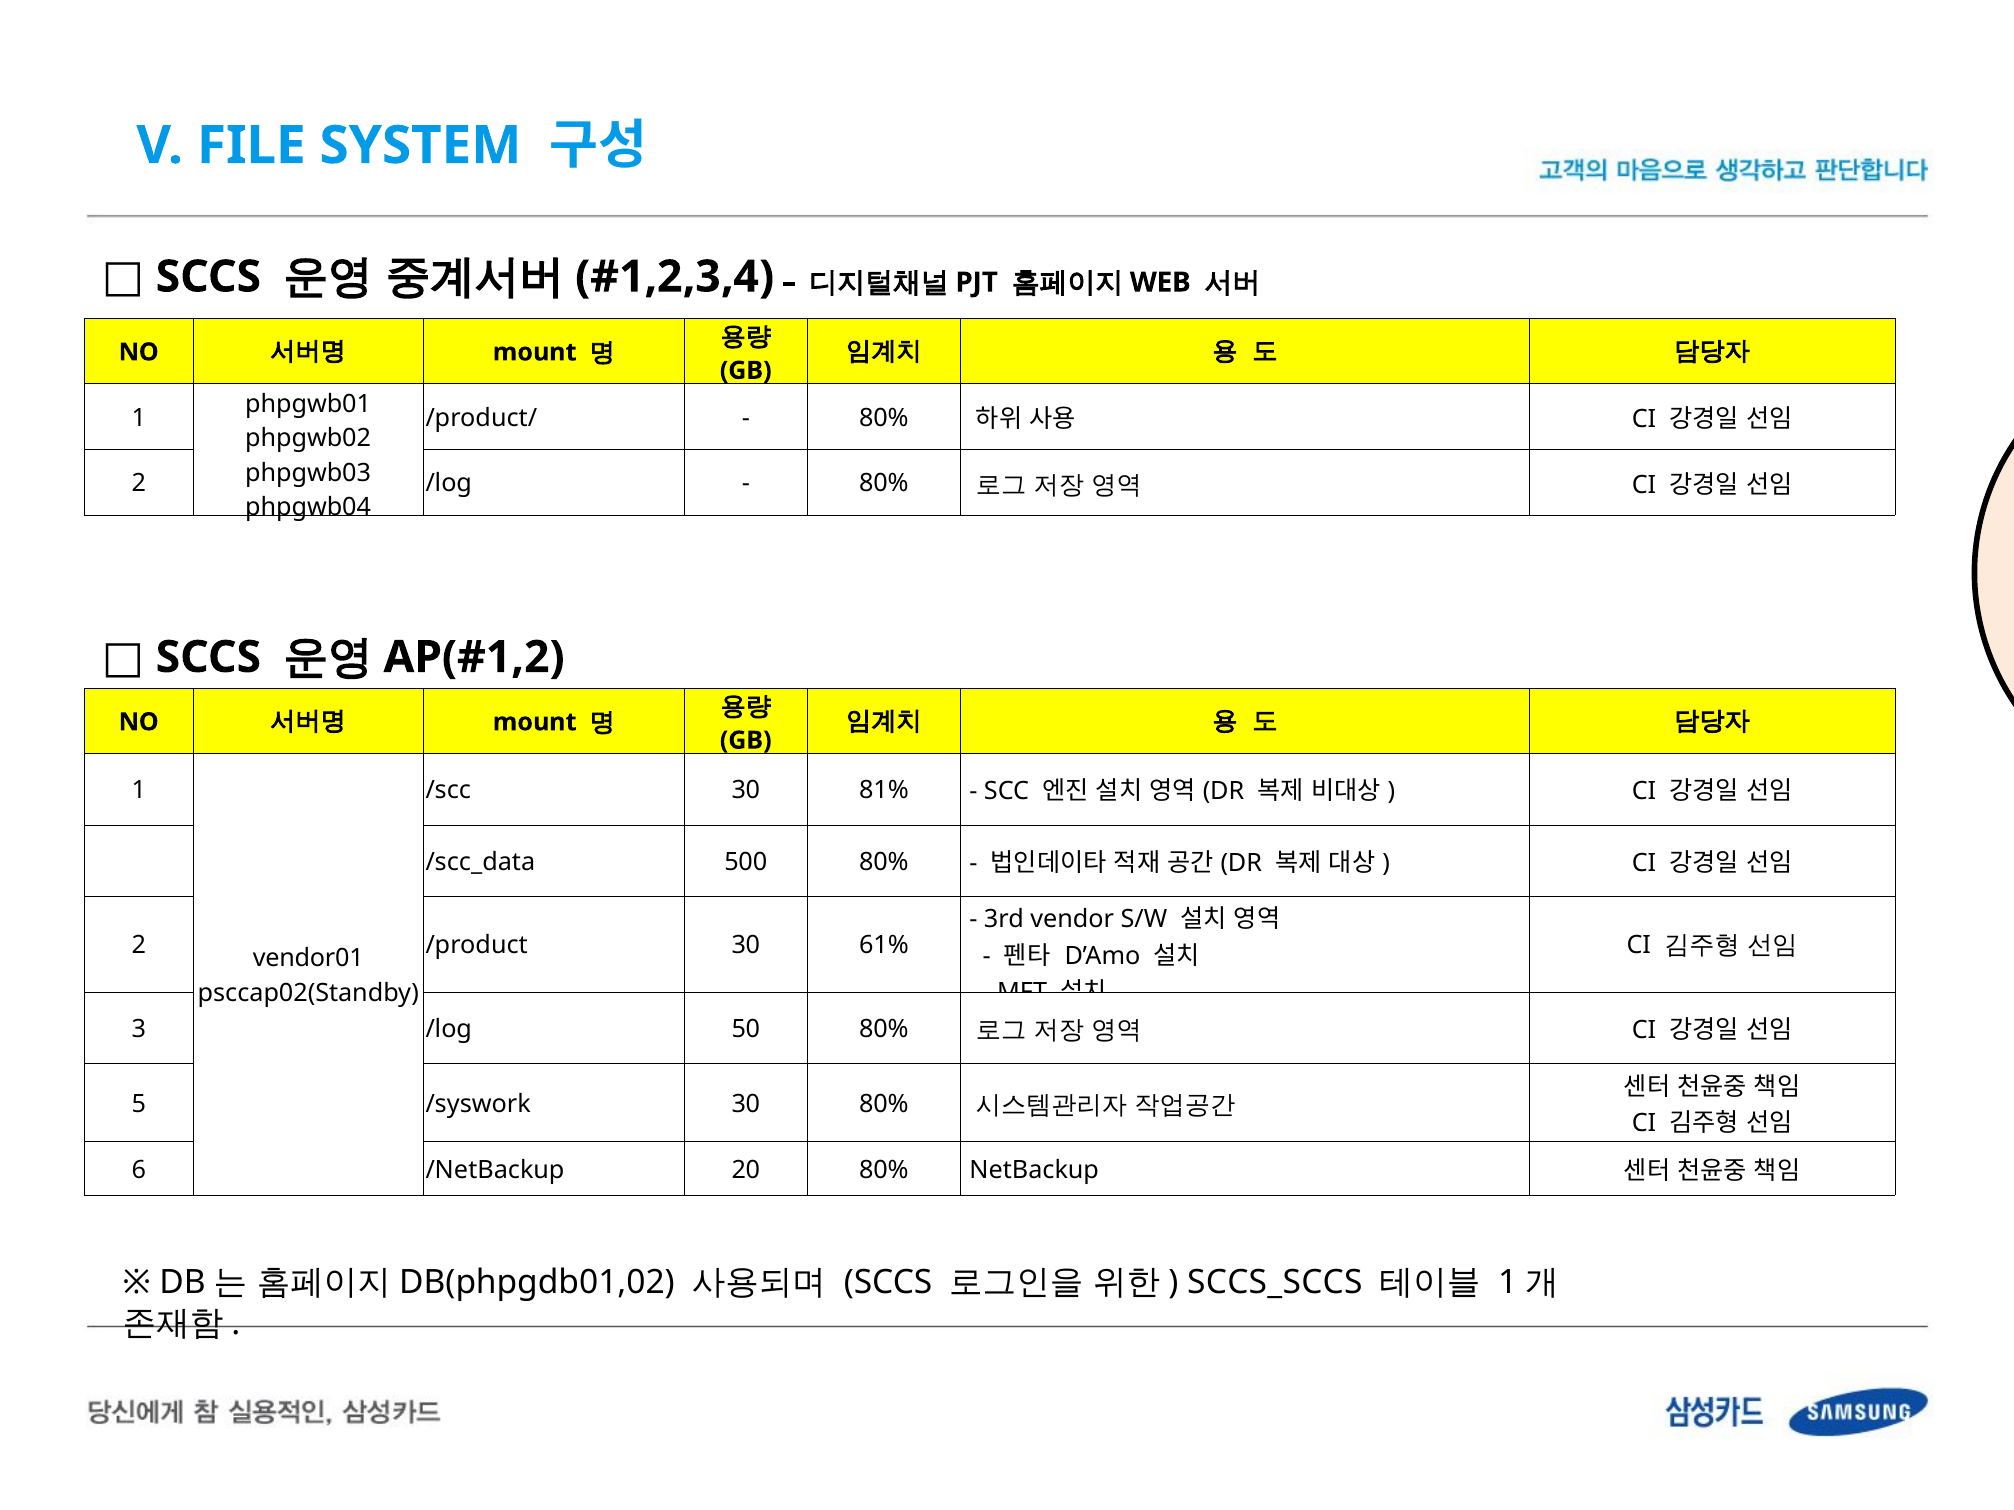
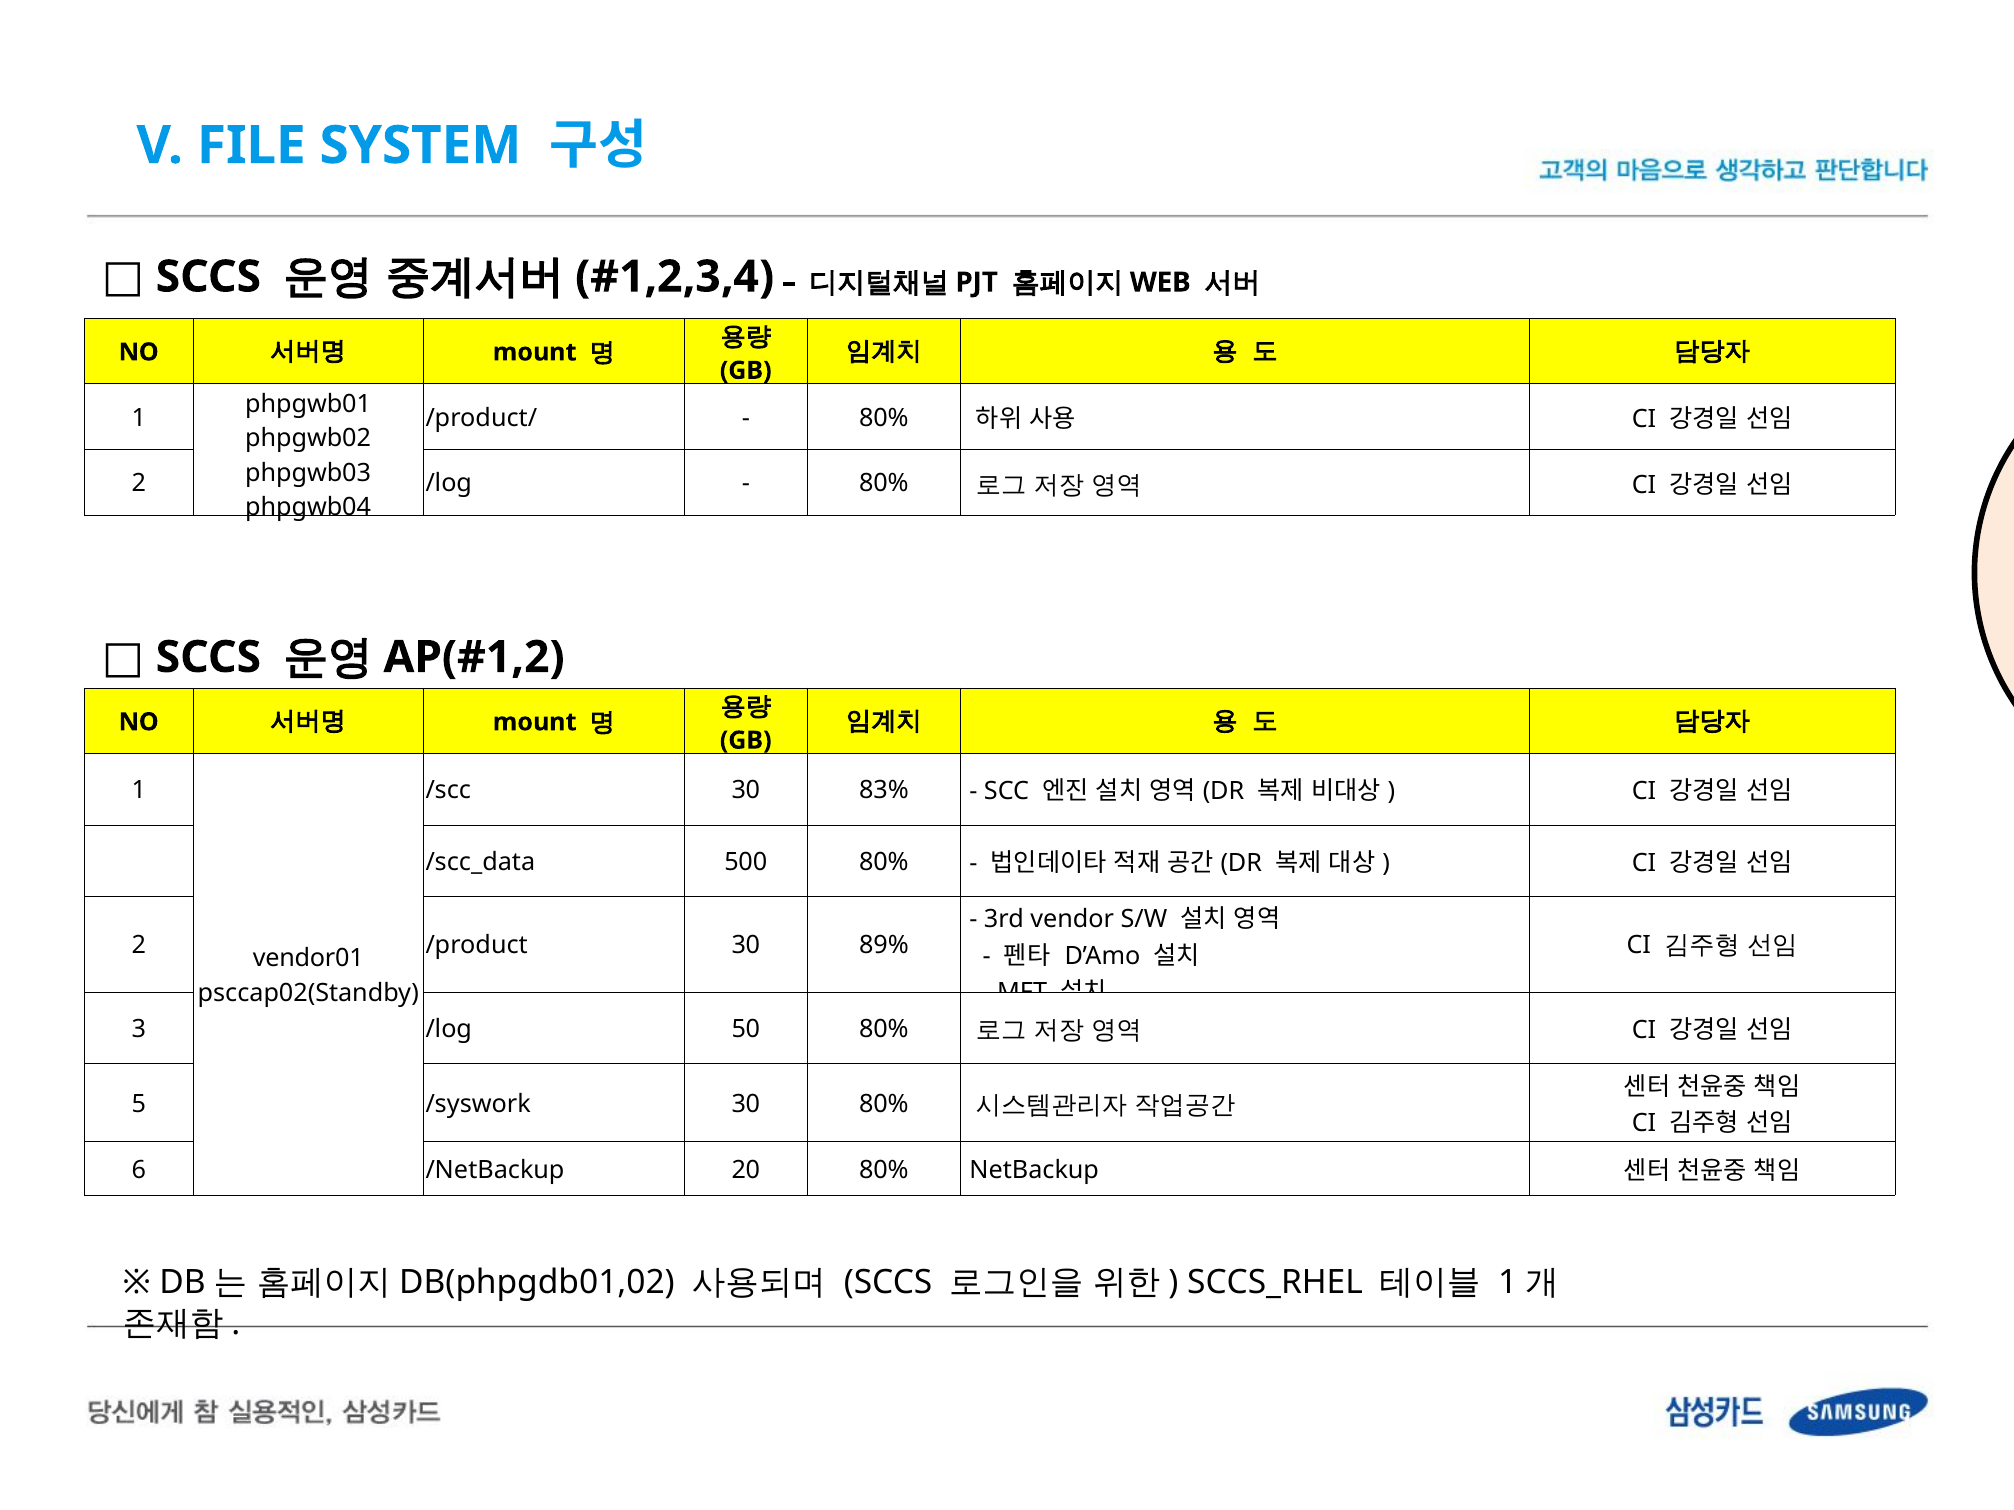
81%: 81% -> 83% (884, 791)
61%: 61% -> 89% (884, 946)
SCCS_SCCS: SCCS_SCCS -> SCCS_RHEL (1275, 1283)
